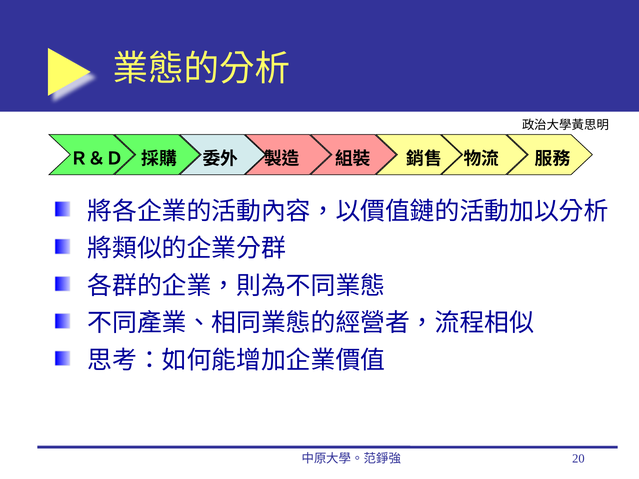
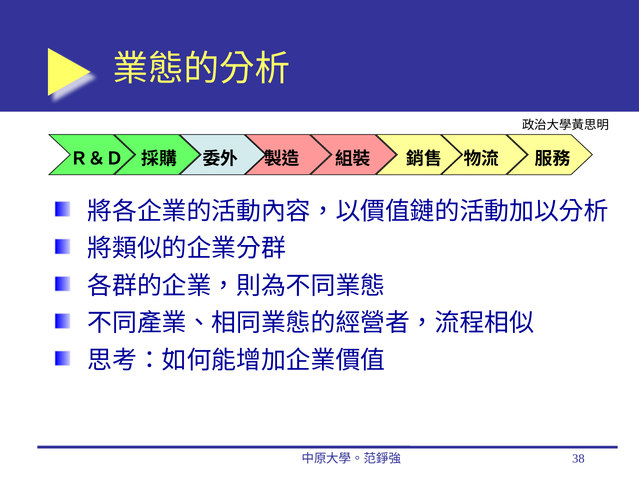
20: 20 -> 38 (578, 459)
